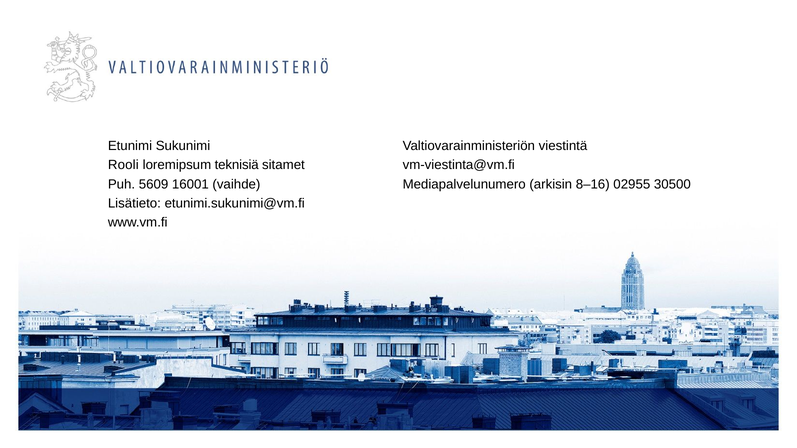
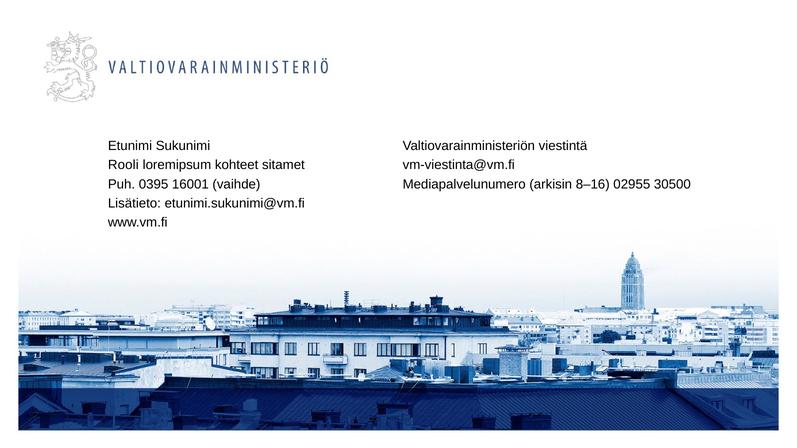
teknisiä: teknisiä -> kohteet (237, 165)
5609: 5609 -> 0395 (154, 184)
